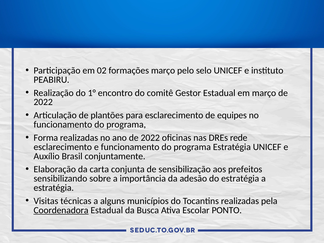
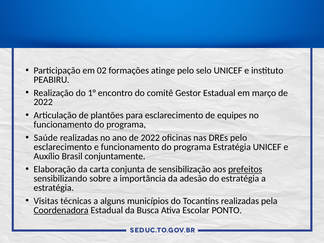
formações março: março -> atinge (163, 71)
Forma: Forma -> Saúde (46, 138)
DREs rede: rede -> pelo (239, 138)
prefeitos underline: none -> present (245, 169)
